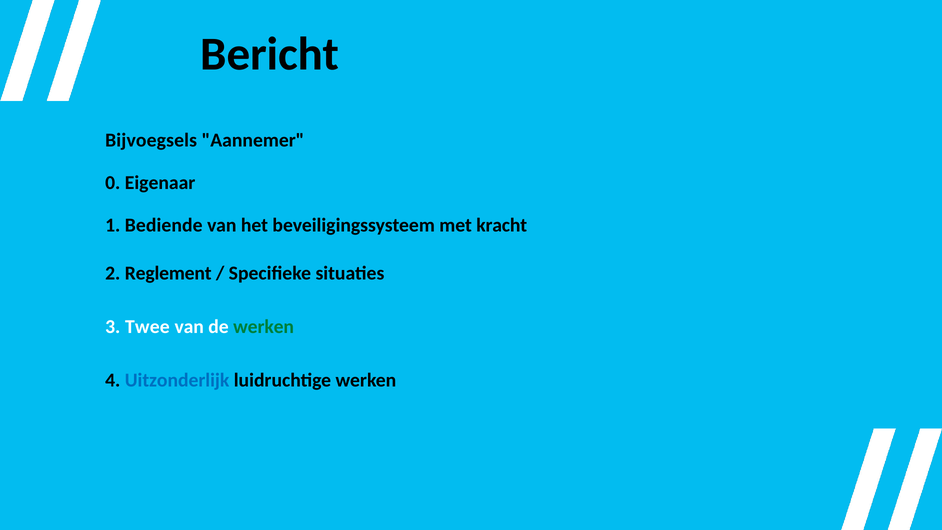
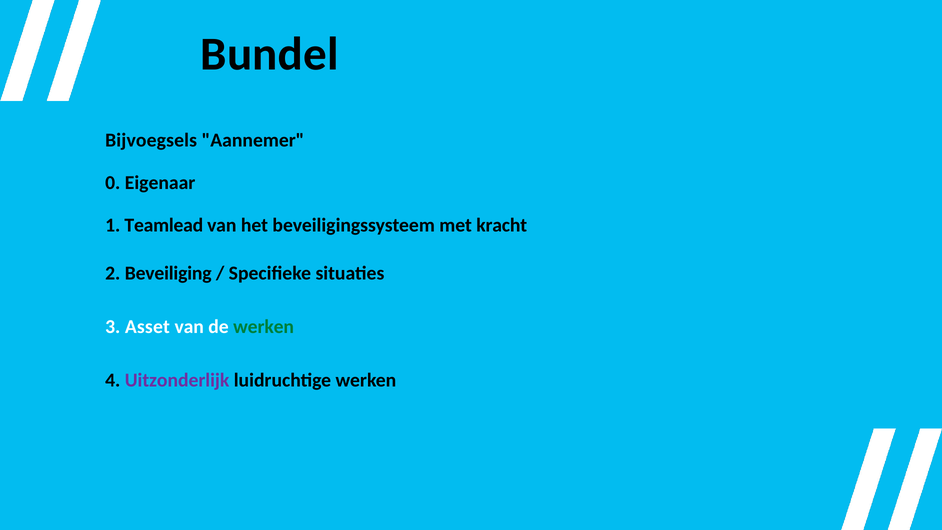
Bericht: Bericht -> Bundel (270, 54)
Bediende: Bediende -> Teamlead (164, 225)
Reglement: Reglement -> Beveiliging (168, 273)
Twee: Twee -> Asset (147, 326)
Uitzonderlijk colour: blue -> purple (177, 380)
